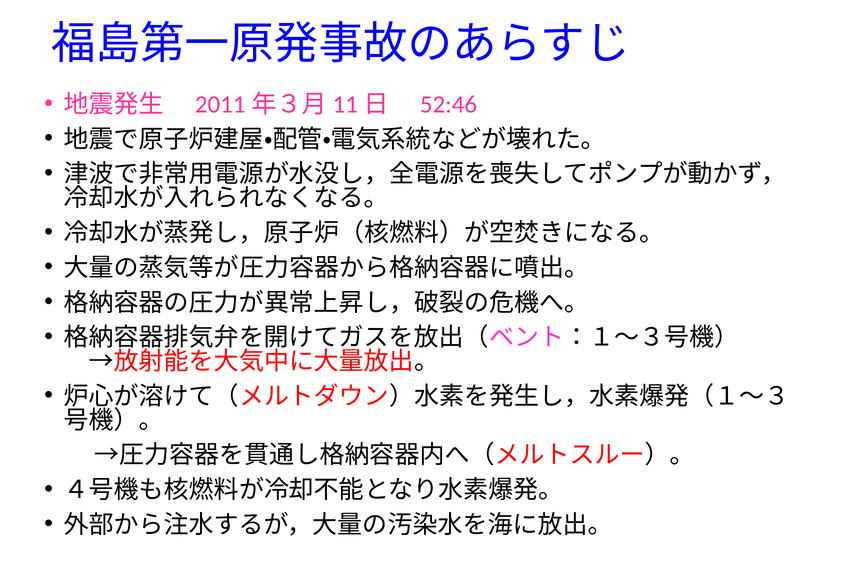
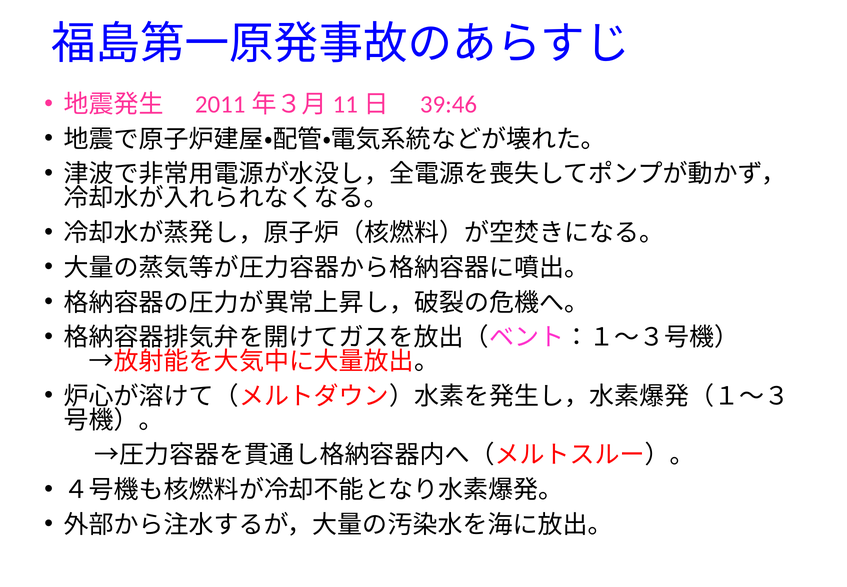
52:46: 52:46 -> 39:46 (448, 104)
